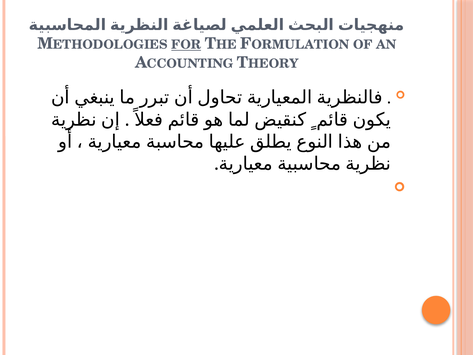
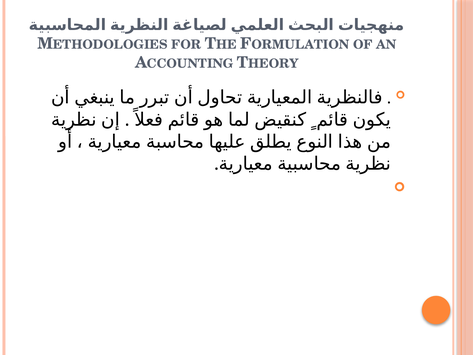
FOR underline: present -> none (186, 45)
